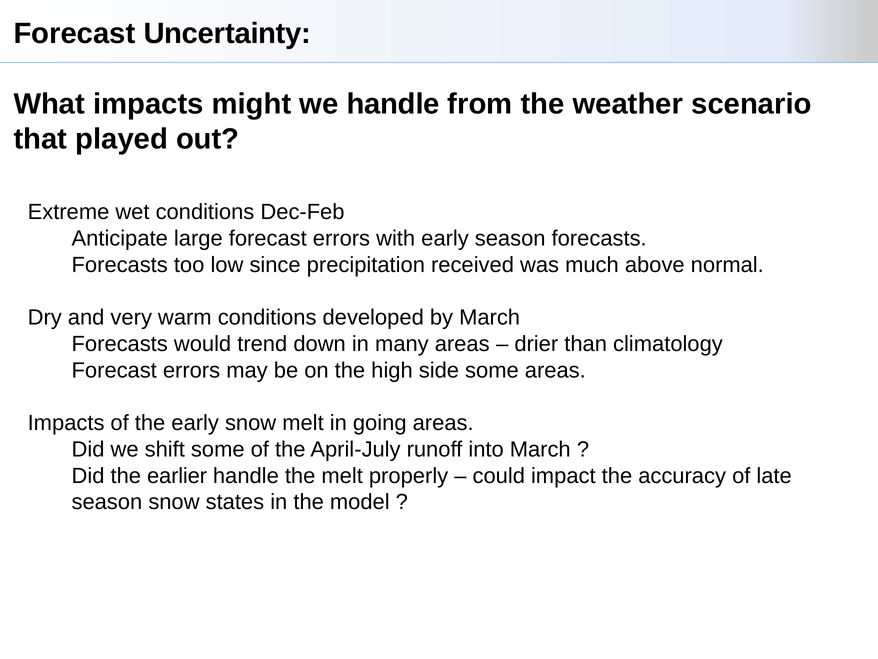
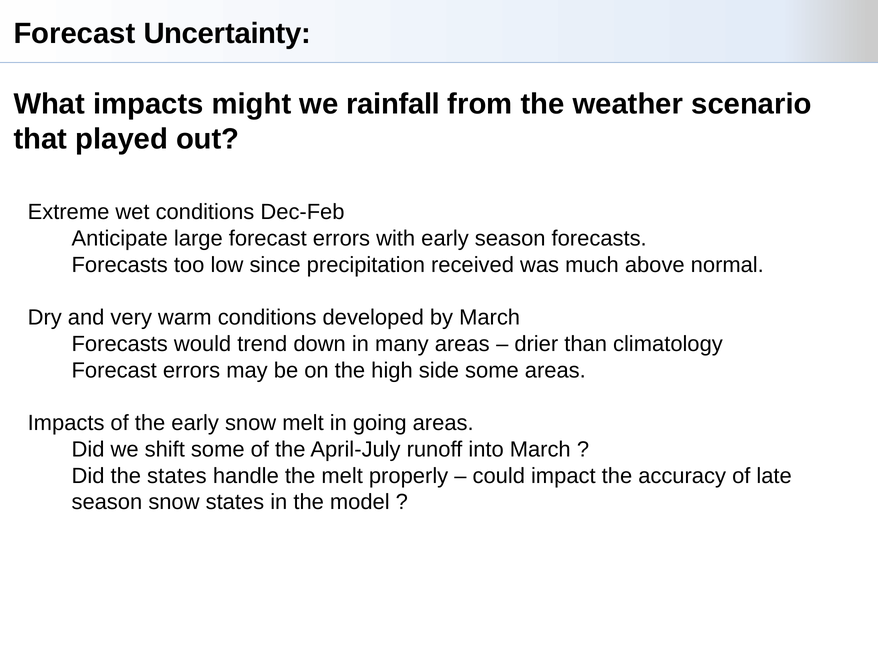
we handle: handle -> rainfall (393, 104)
the earlier: earlier -> states (177, 475)
